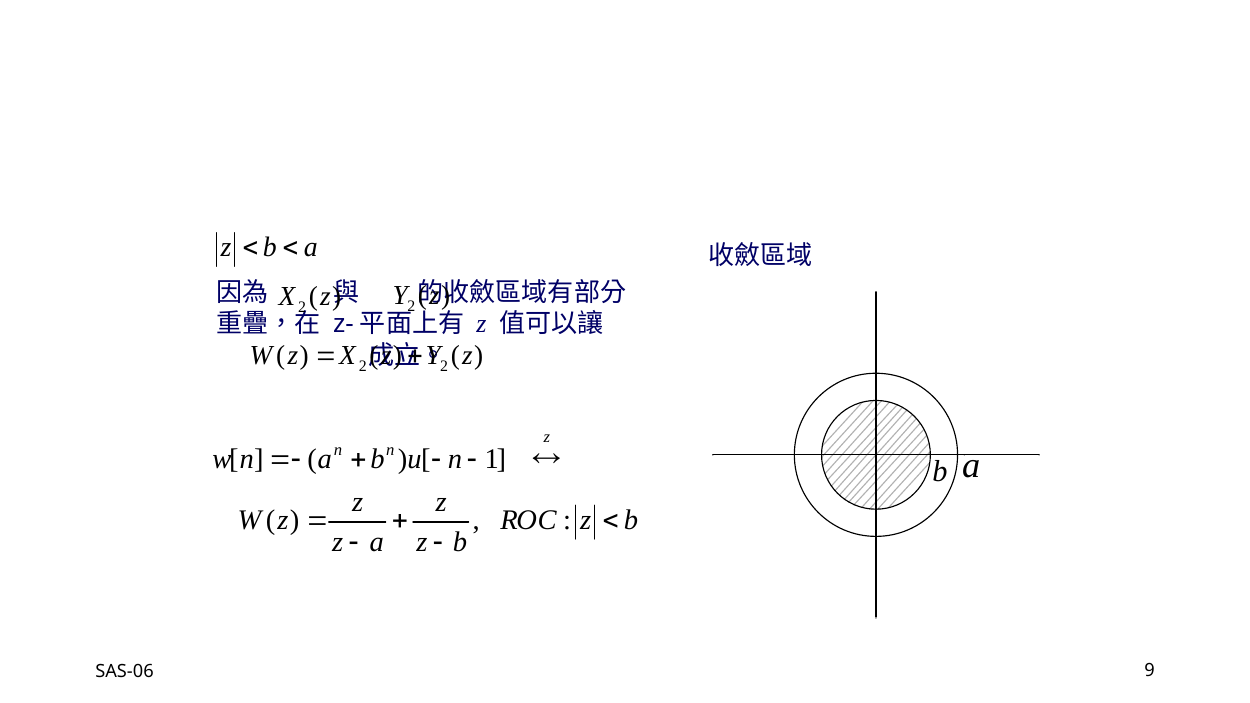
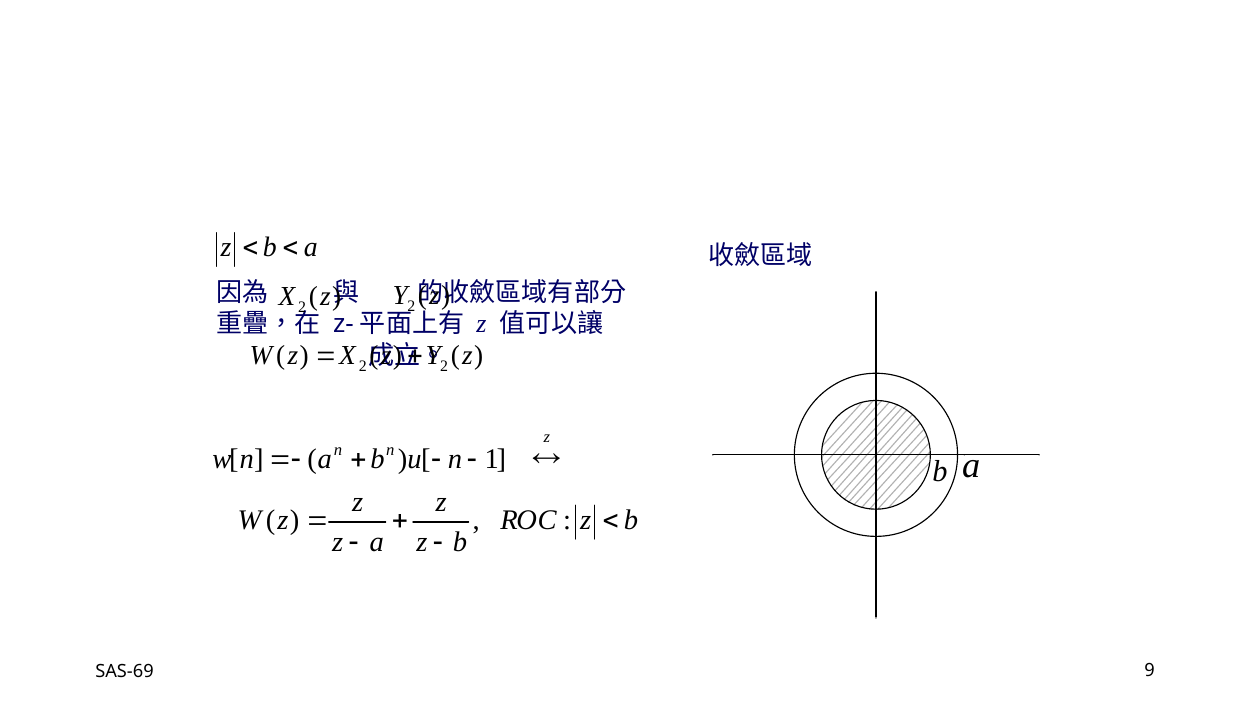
SAS-06: SAS-06 -> SAS-69 (124, 672)
